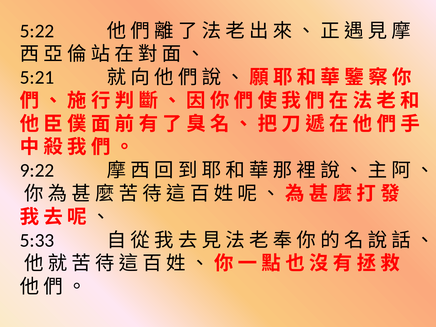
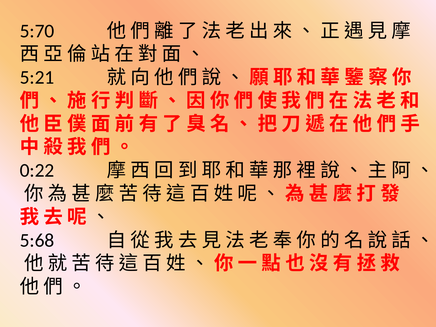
5:22: 5:22 -> 5:70 (37, 31)
9:22: 9:22 -> 0:22 (37, 171)
5:33: 5:33 -> 5:68 (37, 240)
